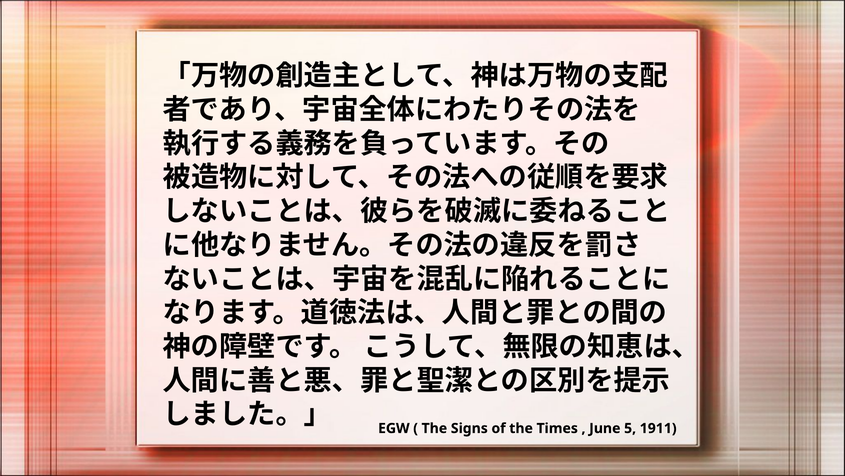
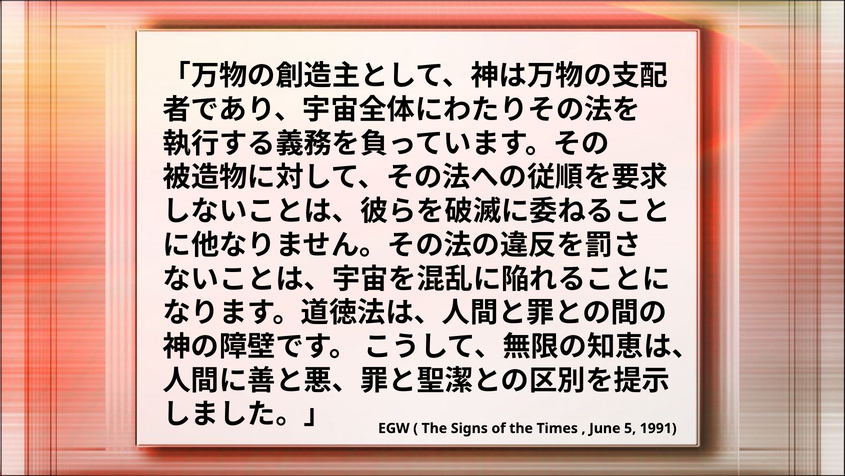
1911: 1911 -> 1991 (658, 428)
